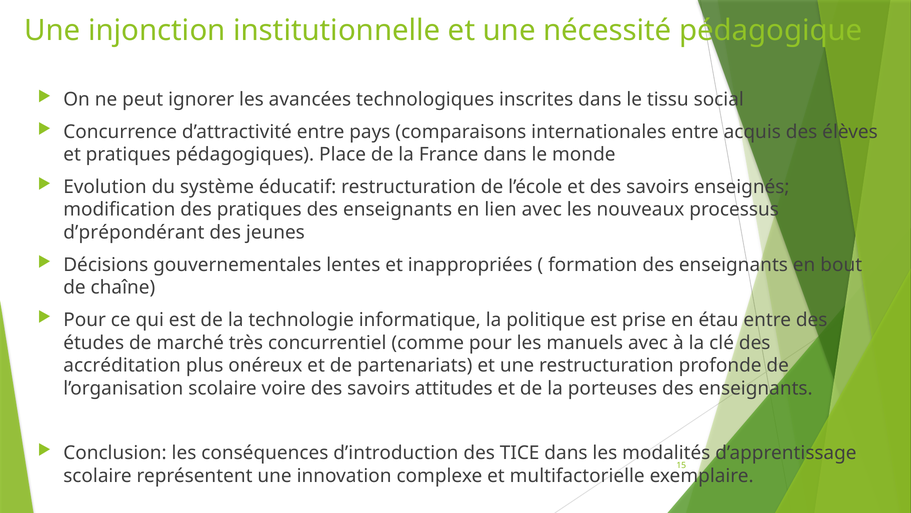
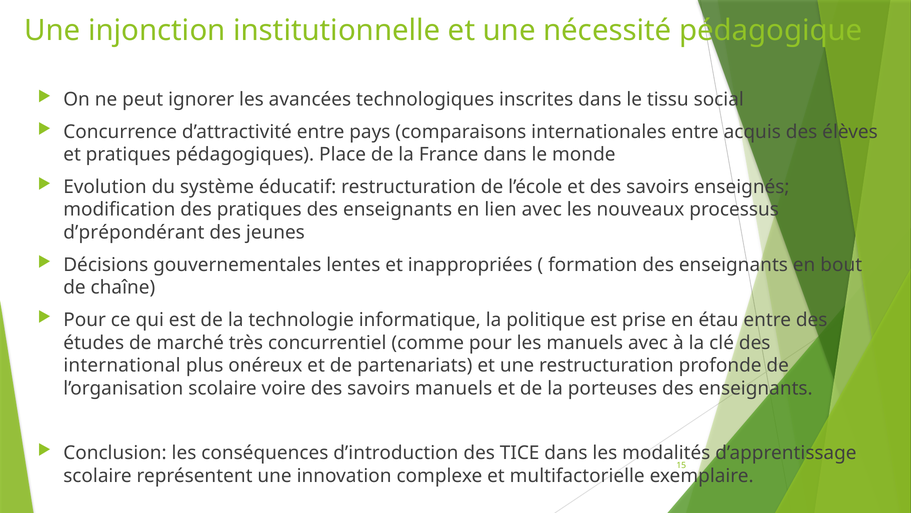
accréditation: accréditation -> international (122, 365)
savoirs attitudes: attitudes -> manuels (454, 388)
